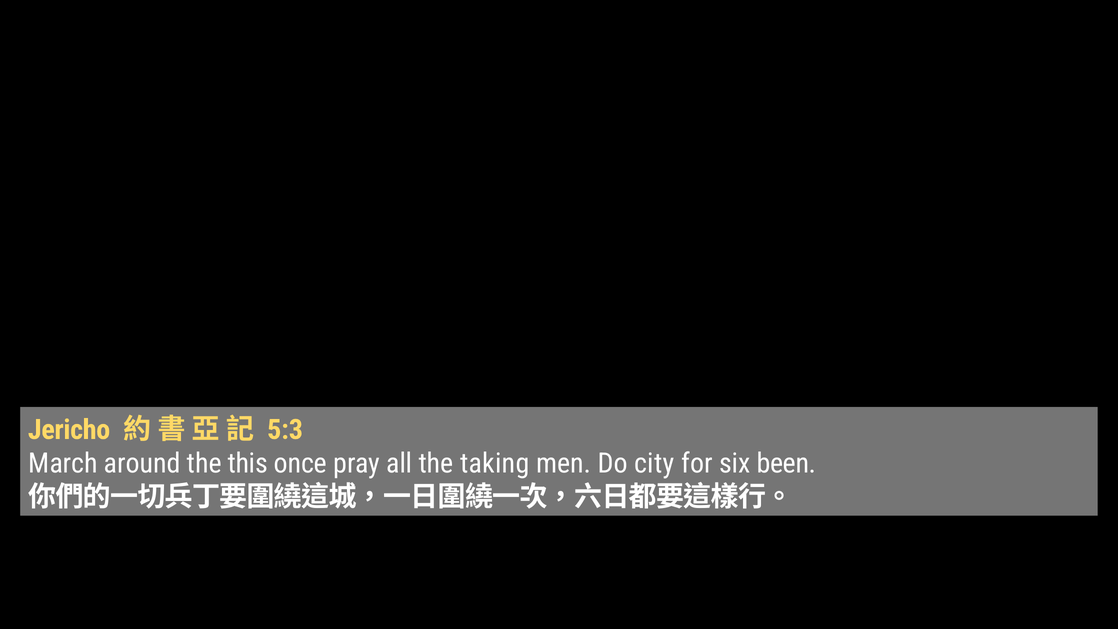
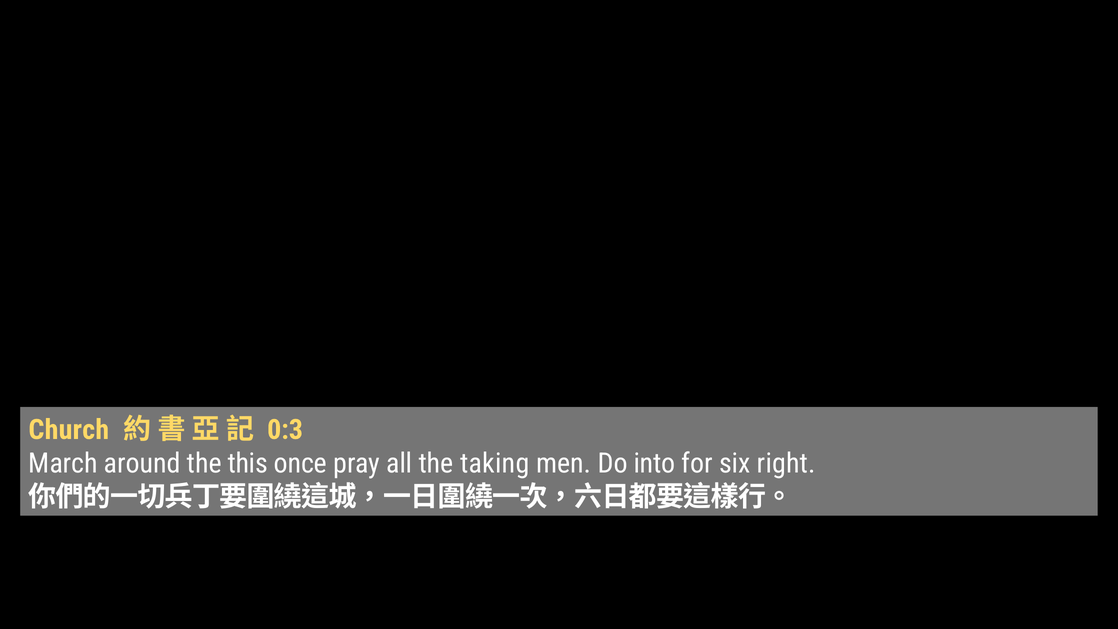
Jericho: Jericho -> Church (69, 430)
5:3: 5:3 -> 0:3 (285, 430)
city: city -> into (655, 463)
been: been -> right (786, 463)
